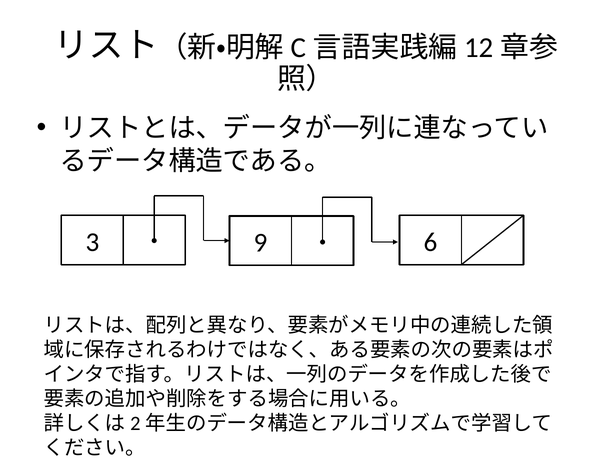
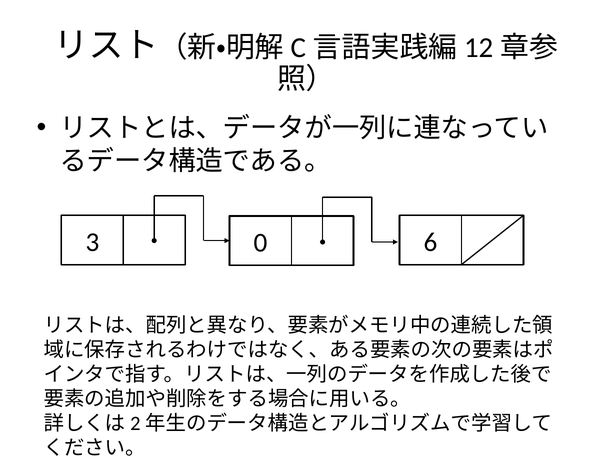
9: 9 -> 0 (261, 243)
